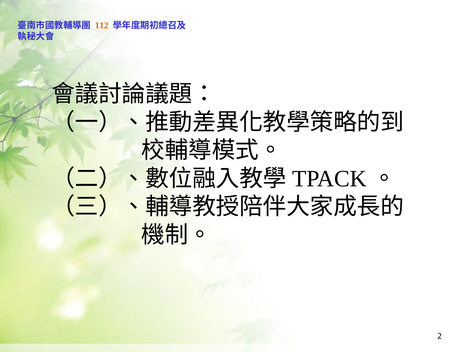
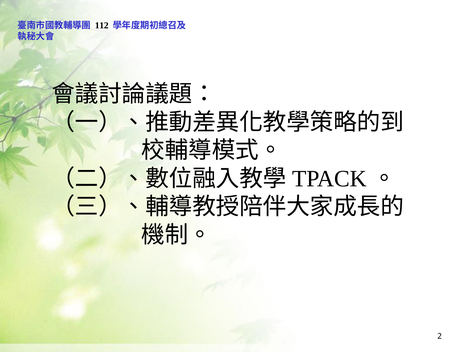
112 colour: orange -> black (102, 26)
